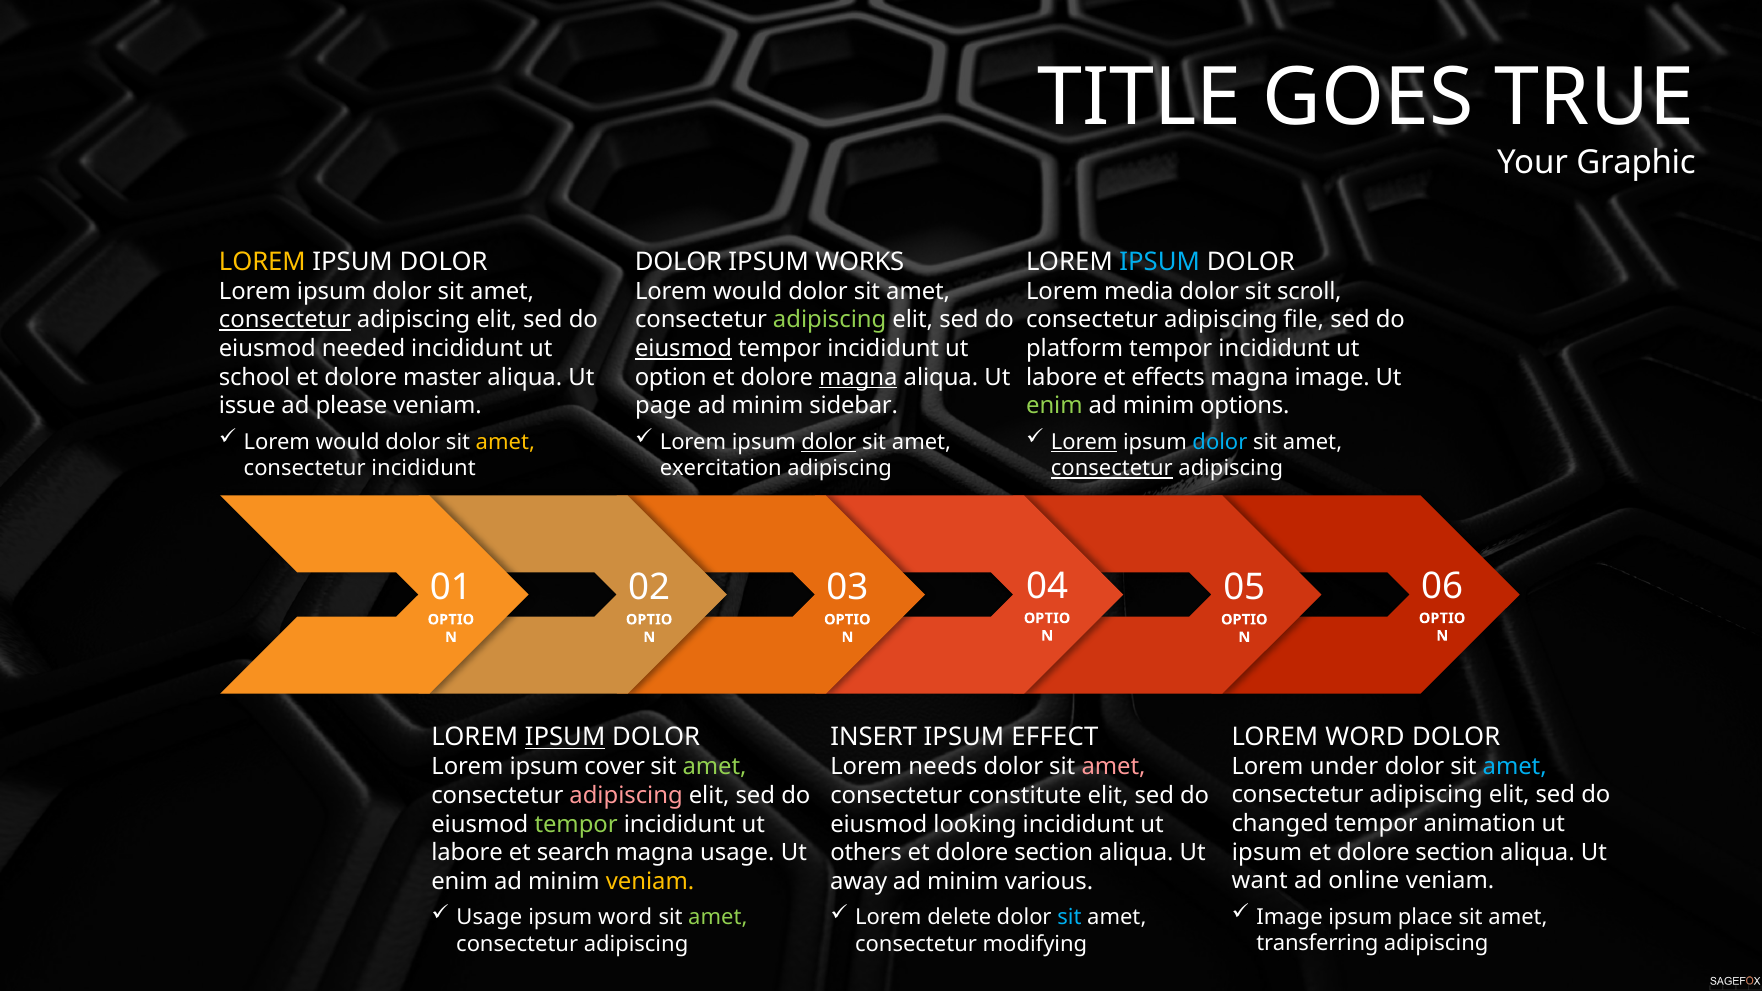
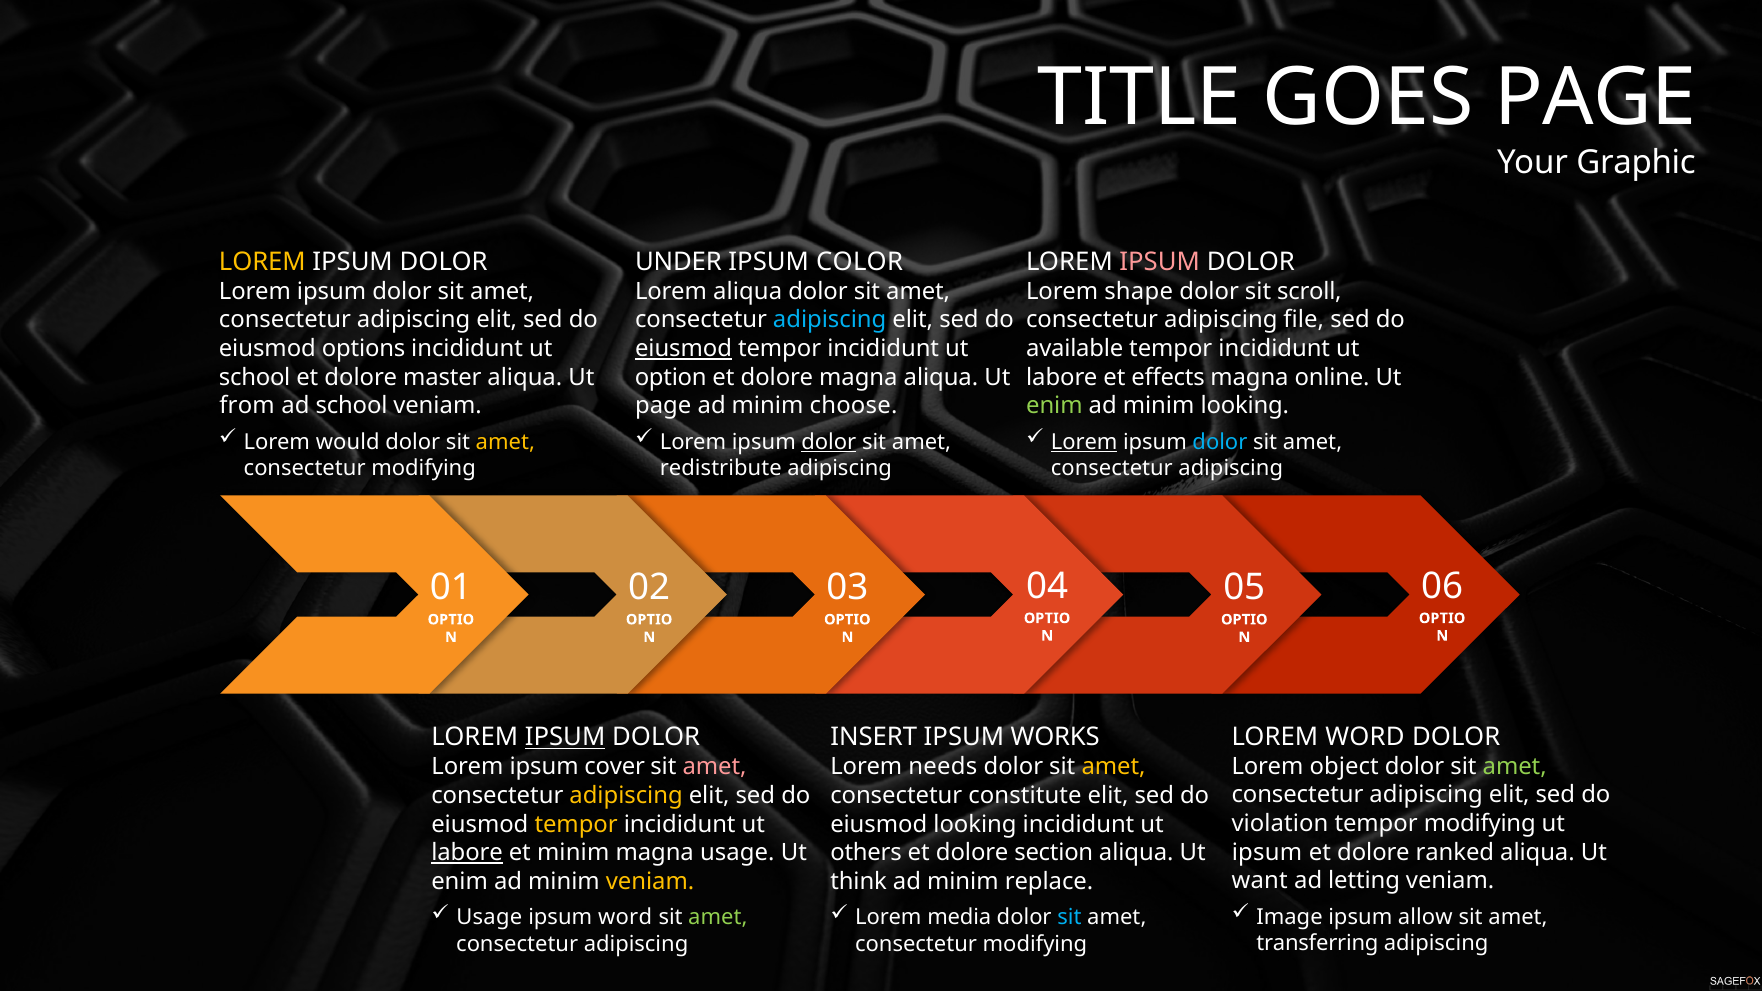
GOES TRUE: TRUE -> PAGE (1595, 98)
DOLOR: DOLOR -> UNDER (678, 262)
WORKS: WORKS -> COLOR (860, 262)
IPSUM colour: light blue -> pink (1160, 262)
would: would -> aliqua (748, 291)
media: media -> shape (1139, 291)
consectetur underline: present -> none (285, 320)
adipiscing colour: light green -> light blue (830, 320)
needed: needed -> options (364, 349)
platform: platform -> available (1075, 349)
magna underline: present -> none (858, 377)
magna image: image -> online (1332, 377)
issue: issue -> from (247, 406)
ad please: please -> school (352, 406)
sidebar: sidebar -> choose (854, 406)
minim options: options -> looking (1245, 406)
incididunt: incididunt -> modifying (424, 469)
exercitation: exercitation -> redistribute (721, 469)
consectetur underline: present -> none (1112, 469)
EFFECT: EFFECT -> WORKS (1055, 737)
under: under -> object (1344, 766)
amet colour: light blue -> light green (1515, 766)
amet colour: light green -> pink (715, 767)
amet colour: pink -> yellow (1114, 767)
adipiscing colour: pink -> yellow (626, 796)
changed: changed -> violation (1280, 824)
tempor animation: animation -> modifying (1480, 824)
tempor colour: light green -> yellow (576, 824)
section: section -> ranked (1455, 852)
labore underline: none -> present (467, 853)
et search: search -> minim (573, 853)
online: online -> letting (1364, 881)
away: away -> think (859, 882)
various: various -> replace (1049, 882)
place: place -> allow (1425, 917)
delete: delete -> media (959, 918)
